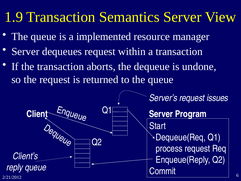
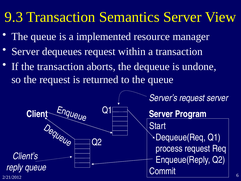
1.9: 1.9 -> 9.3 (14, 17)
request issues: issues -> server (218, 98)
